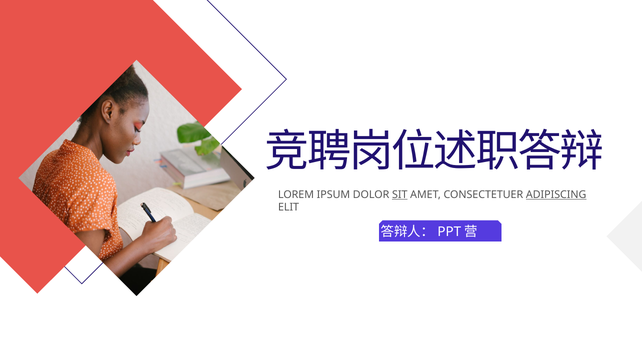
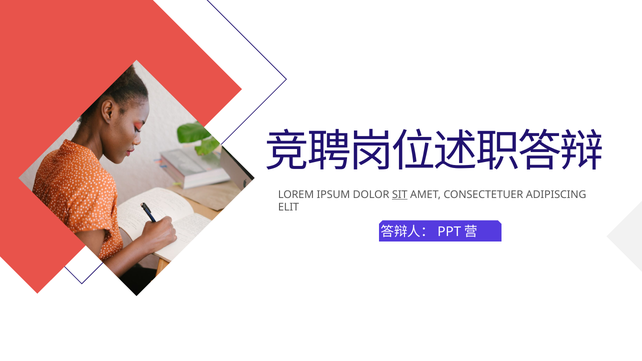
ADIPISCING underline: present -> none (556, 195)
